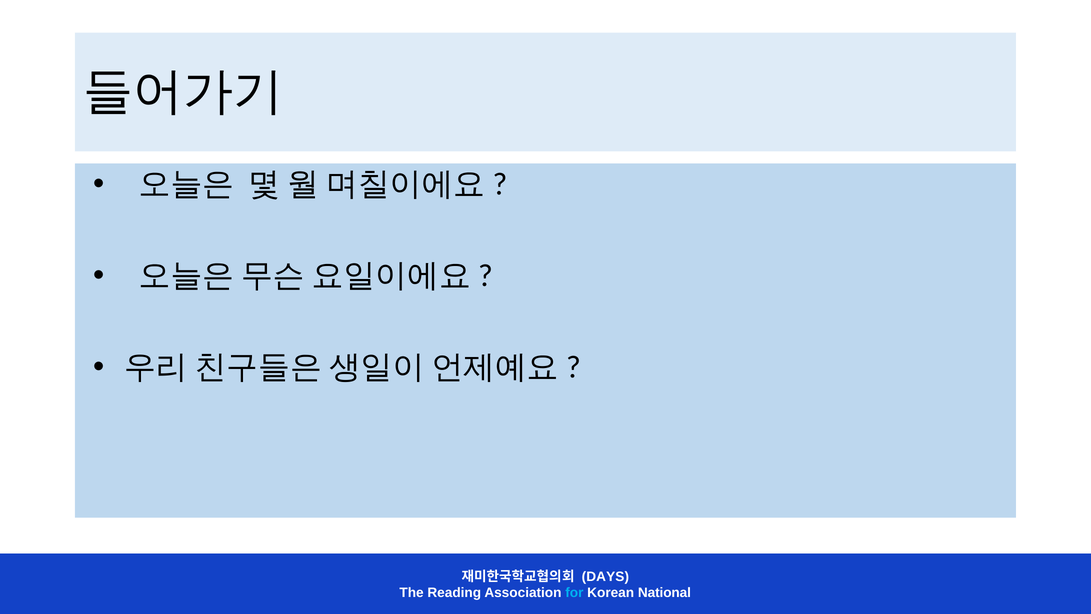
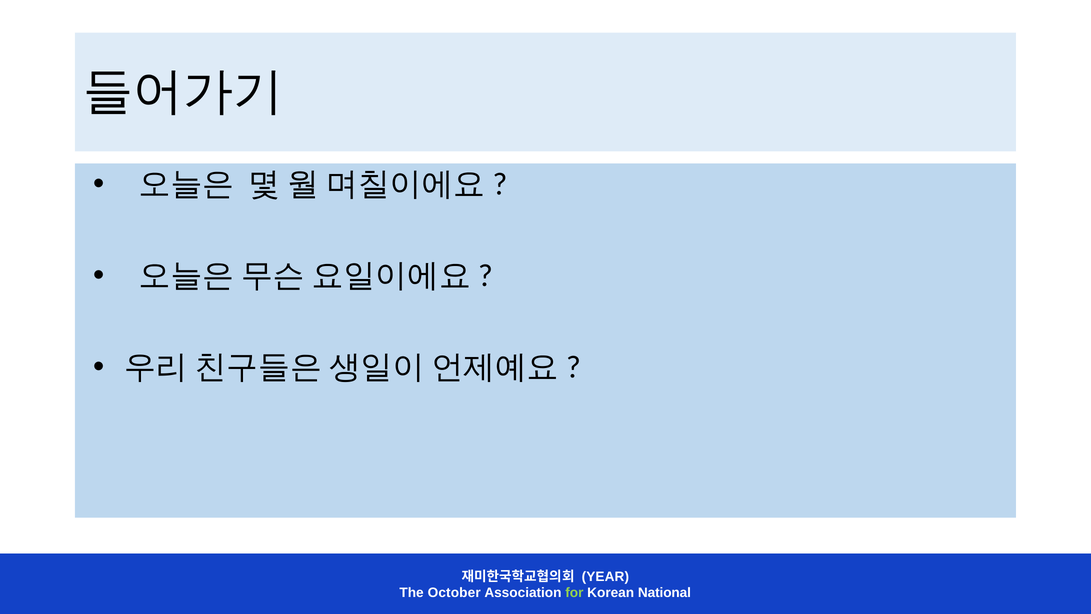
DAYS: DAYS -> YEAR (605, 576)
Reading: Reading -> October (454, 593)
for colour: light blue -> light green (574, 593)
